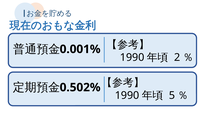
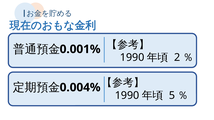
0.502%: 0.502% -> 0.004% (80, 88)
